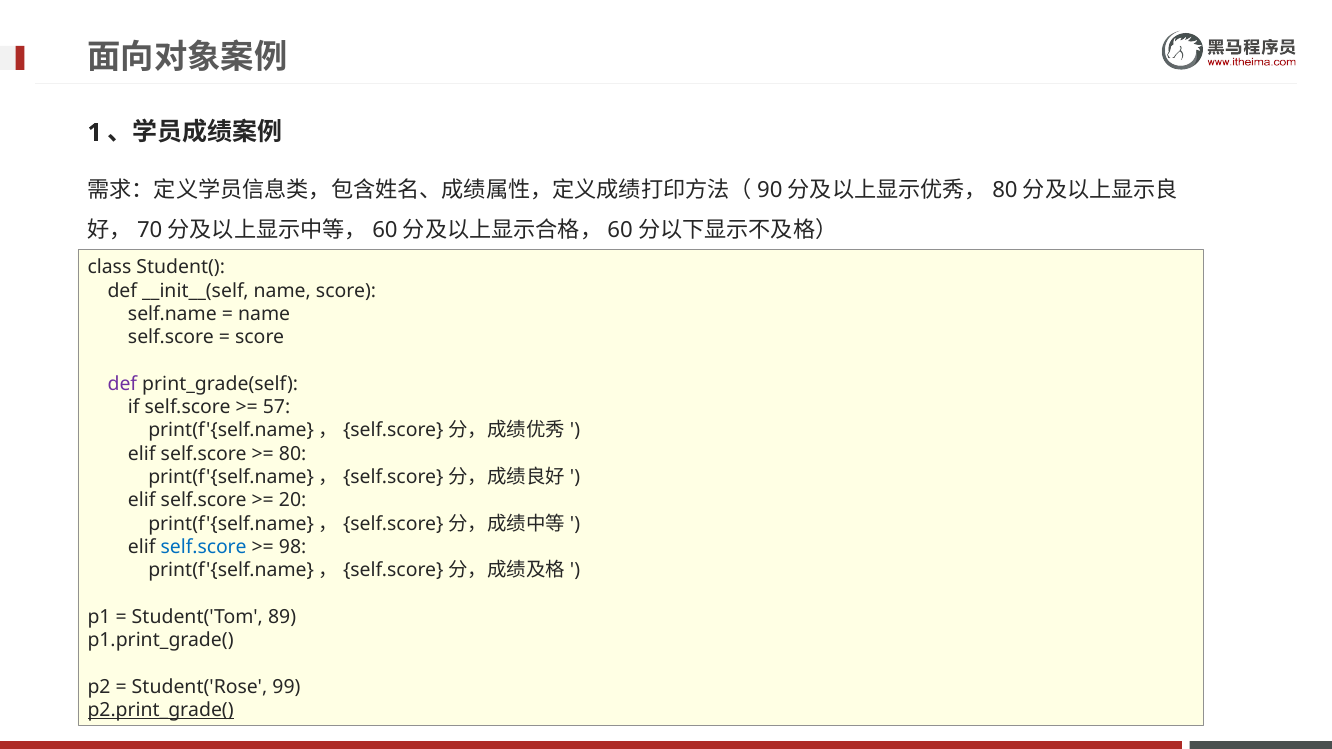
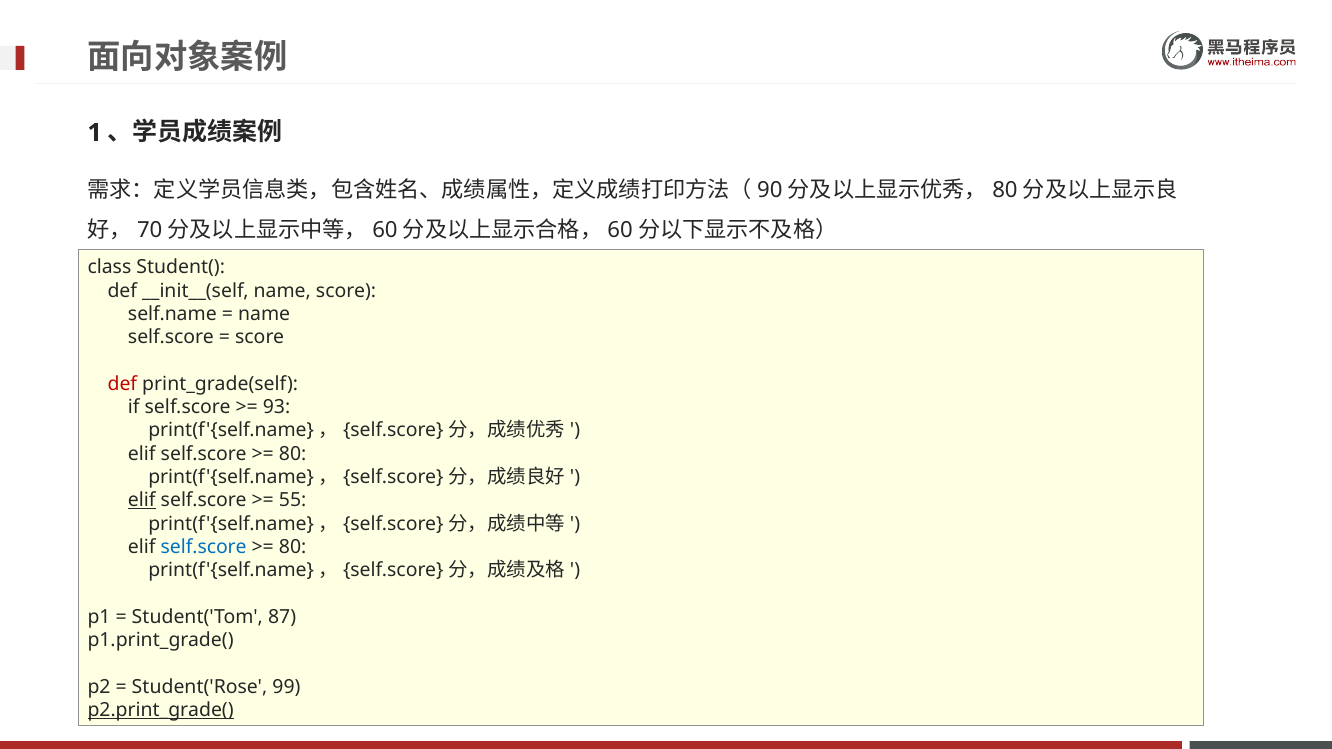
def colour: purple -> red (122, 384)
57: 57 -> 93 (277, 407)
elif underline: none -> present (142, 501)
20: 20 -> 55 (293, 501)
98: 98 -> 80 (293, 547)
89: 89 -> 87 (282, 617)
